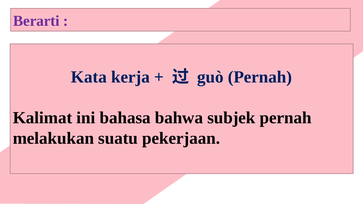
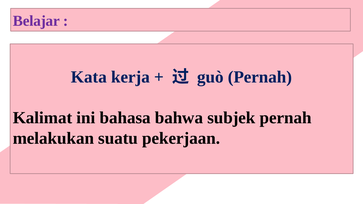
Berarti: Berarti -> Belajar (36, 21)
